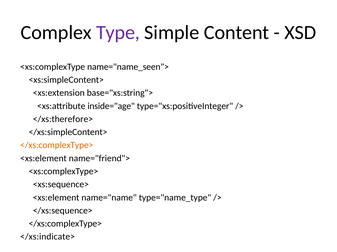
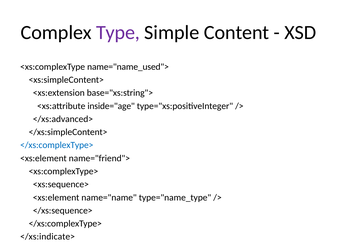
name="name_seen">: name="name_seen"> -> name="name_used"> (128, 67)
</xs:therefore>: </xs:therefore> -> </xs:advanced> (63, 119)
</xs:complexType> colour: orange -> blue (57, 146)
